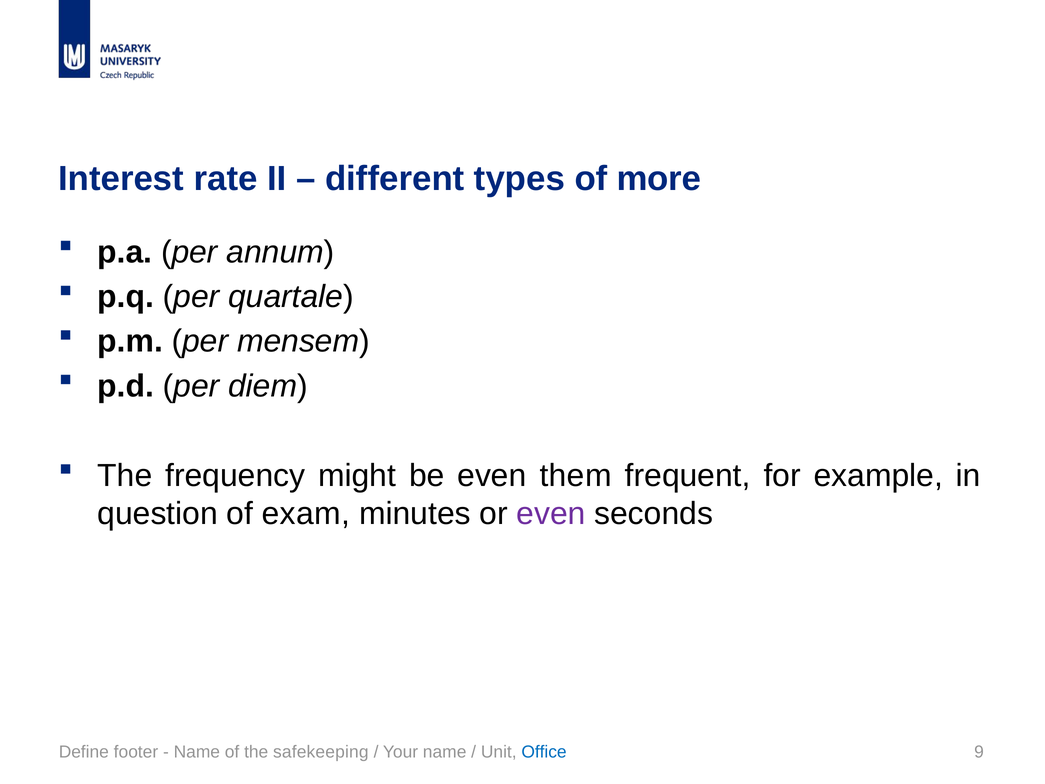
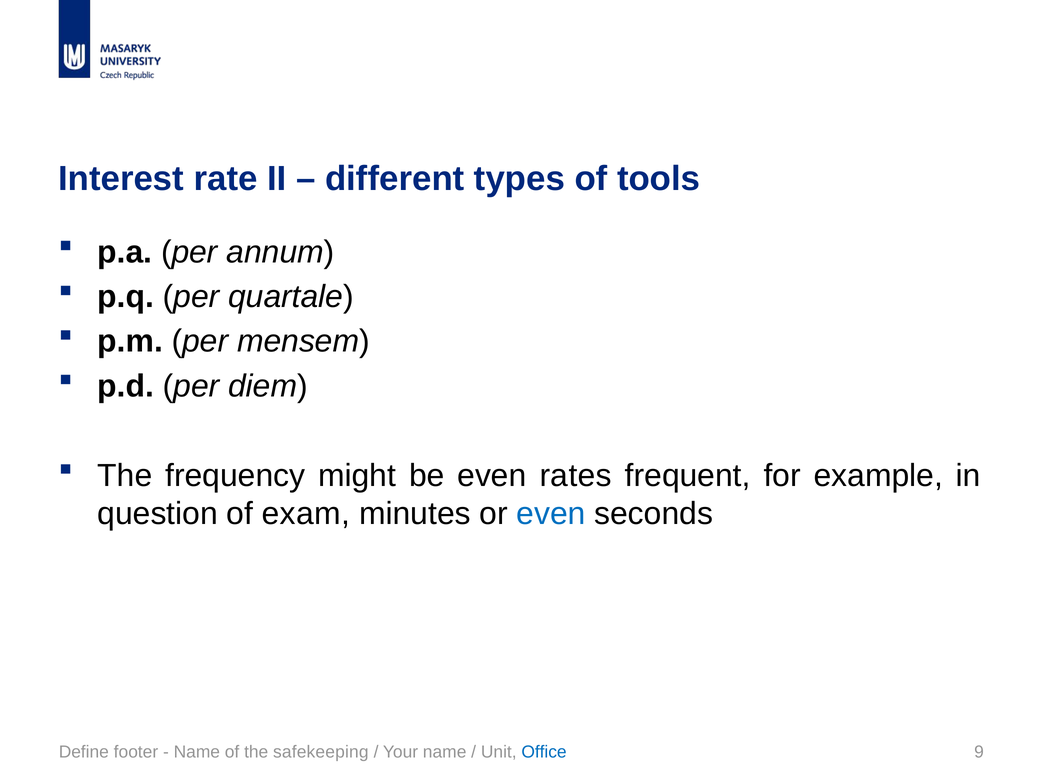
more: more -> tools (659, 179)
them: them -> rates (576, 475)
even colour: purple -> blue (551, 514)
